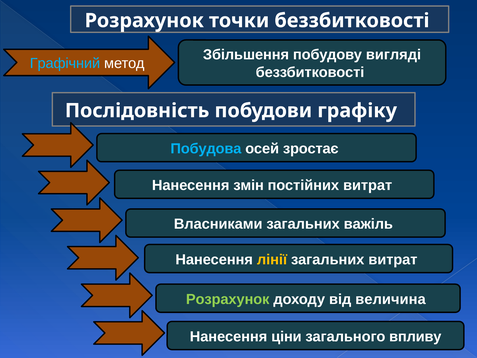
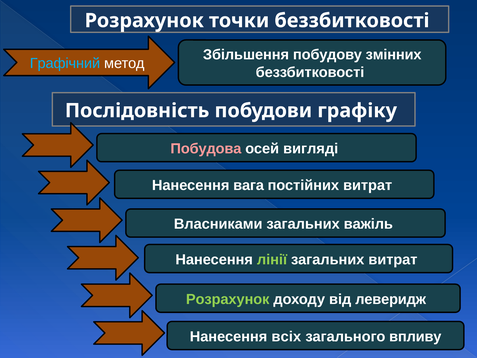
вигляді: вигляді -> змінних (394, 55)
Побудова colour: light blue -> pink (206, 149)
зростає: зростає -> вигляді (311, 149)
змін: змін -> вага (249, 185)
лінії colour: yellow -> light green (272, 259)
величина: величина -> леверидж (391, 299)
ціни: ціни -> всіх (286, 336)
